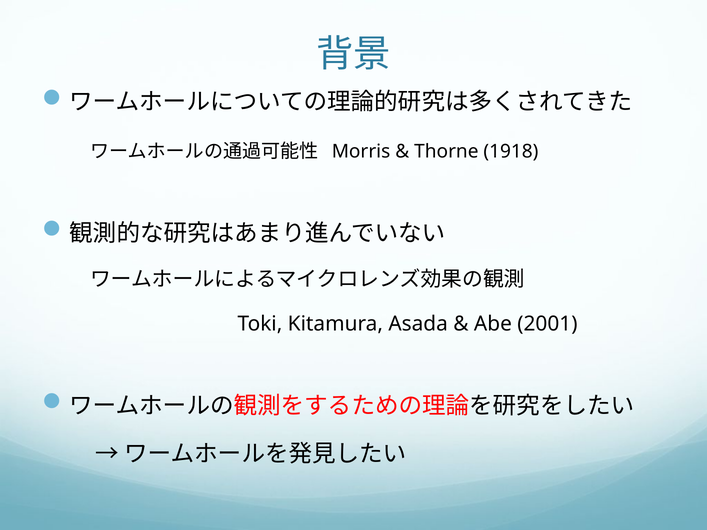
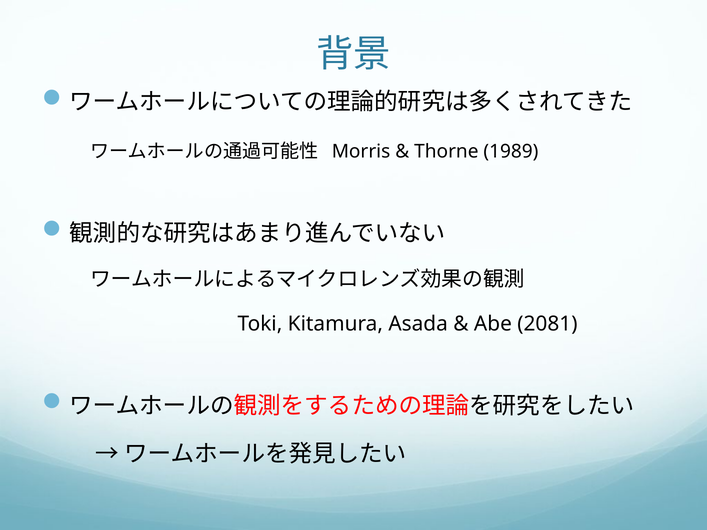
1918: 1918 -> 1989 (511, 152)
2001: 2001 -> 2081 (547, 324)
